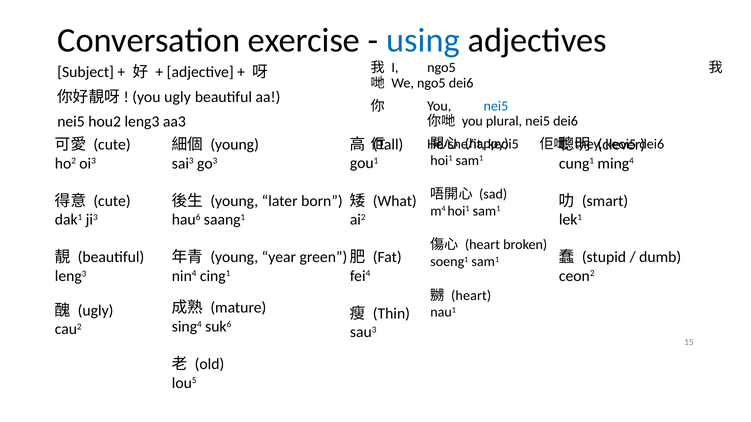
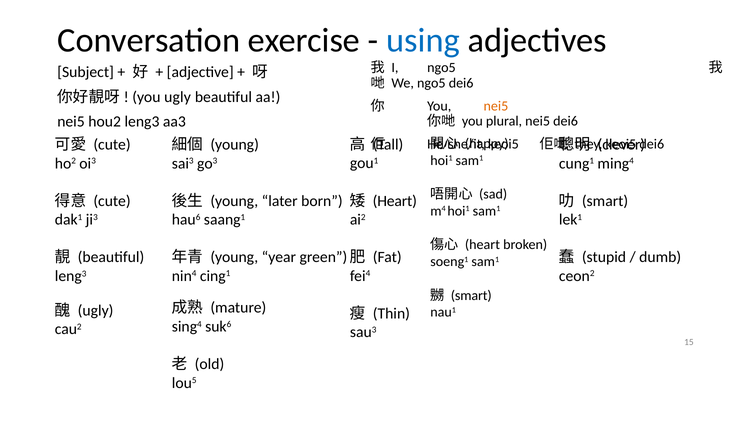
nei5 colour: blue -> orange (496, 106)
What: What -> Heart (395, 201)
heart: heart -> smart (471, 296)
